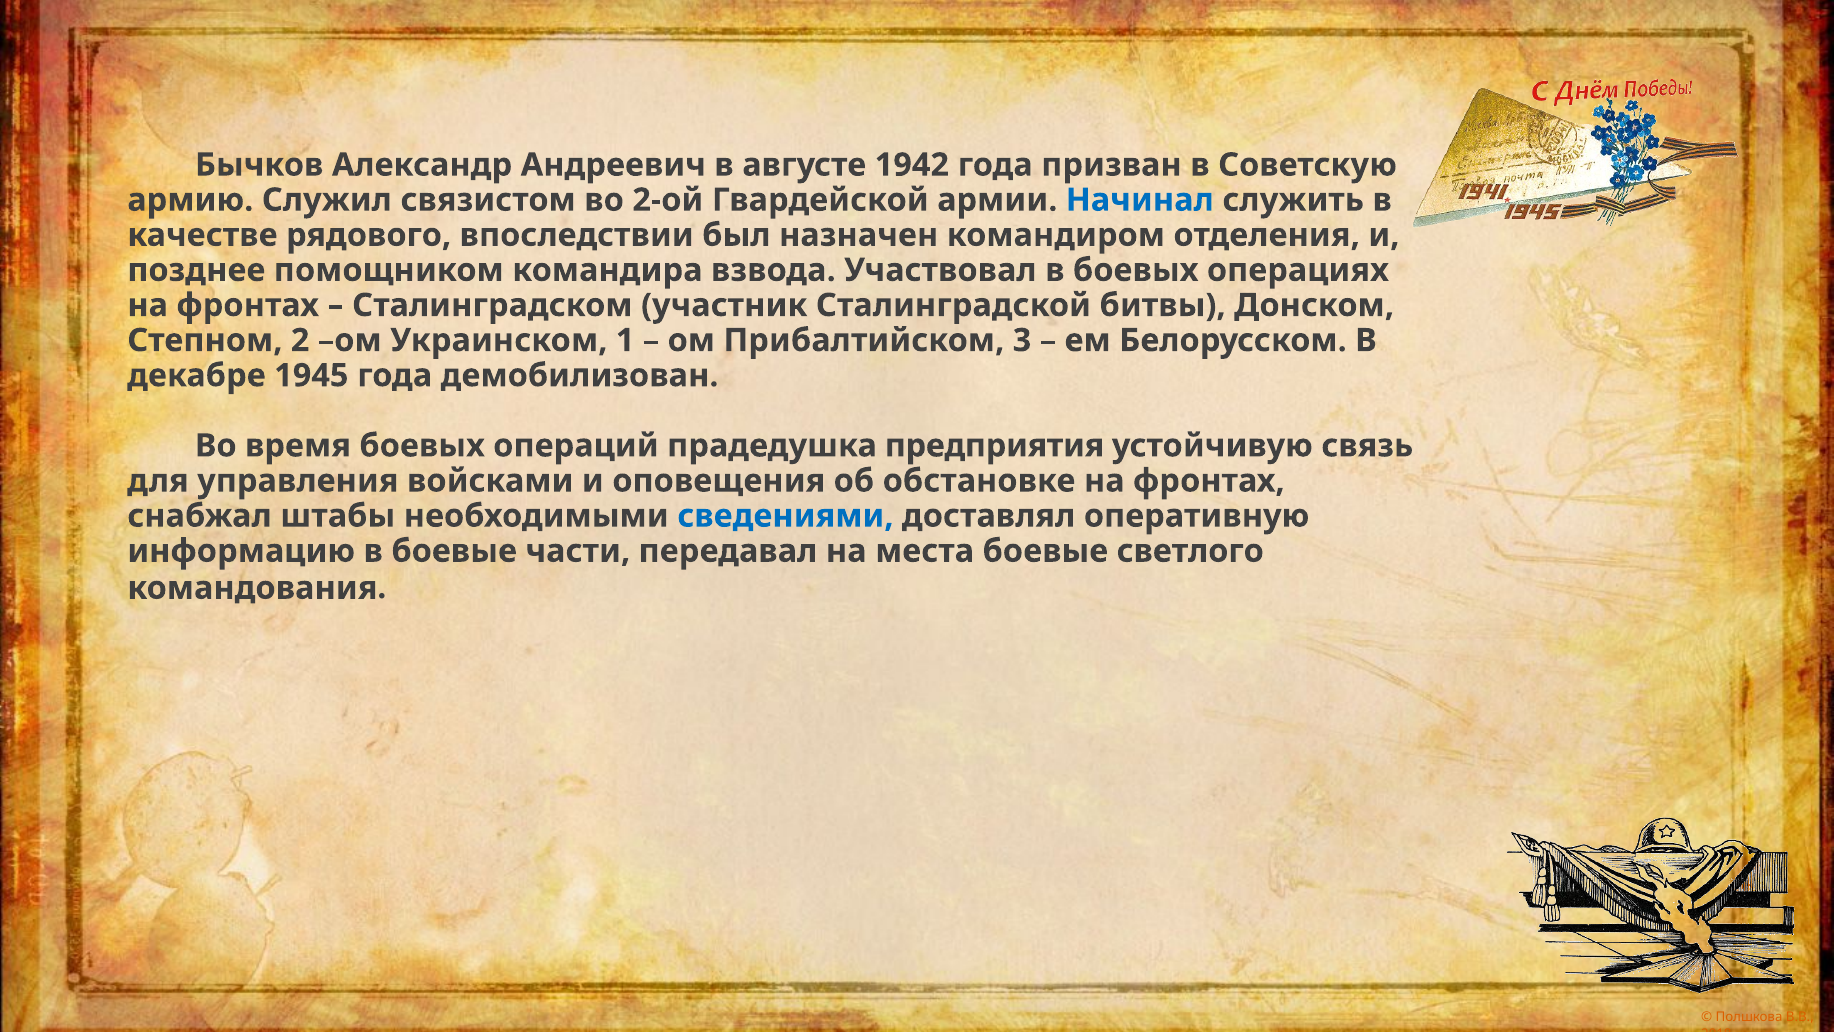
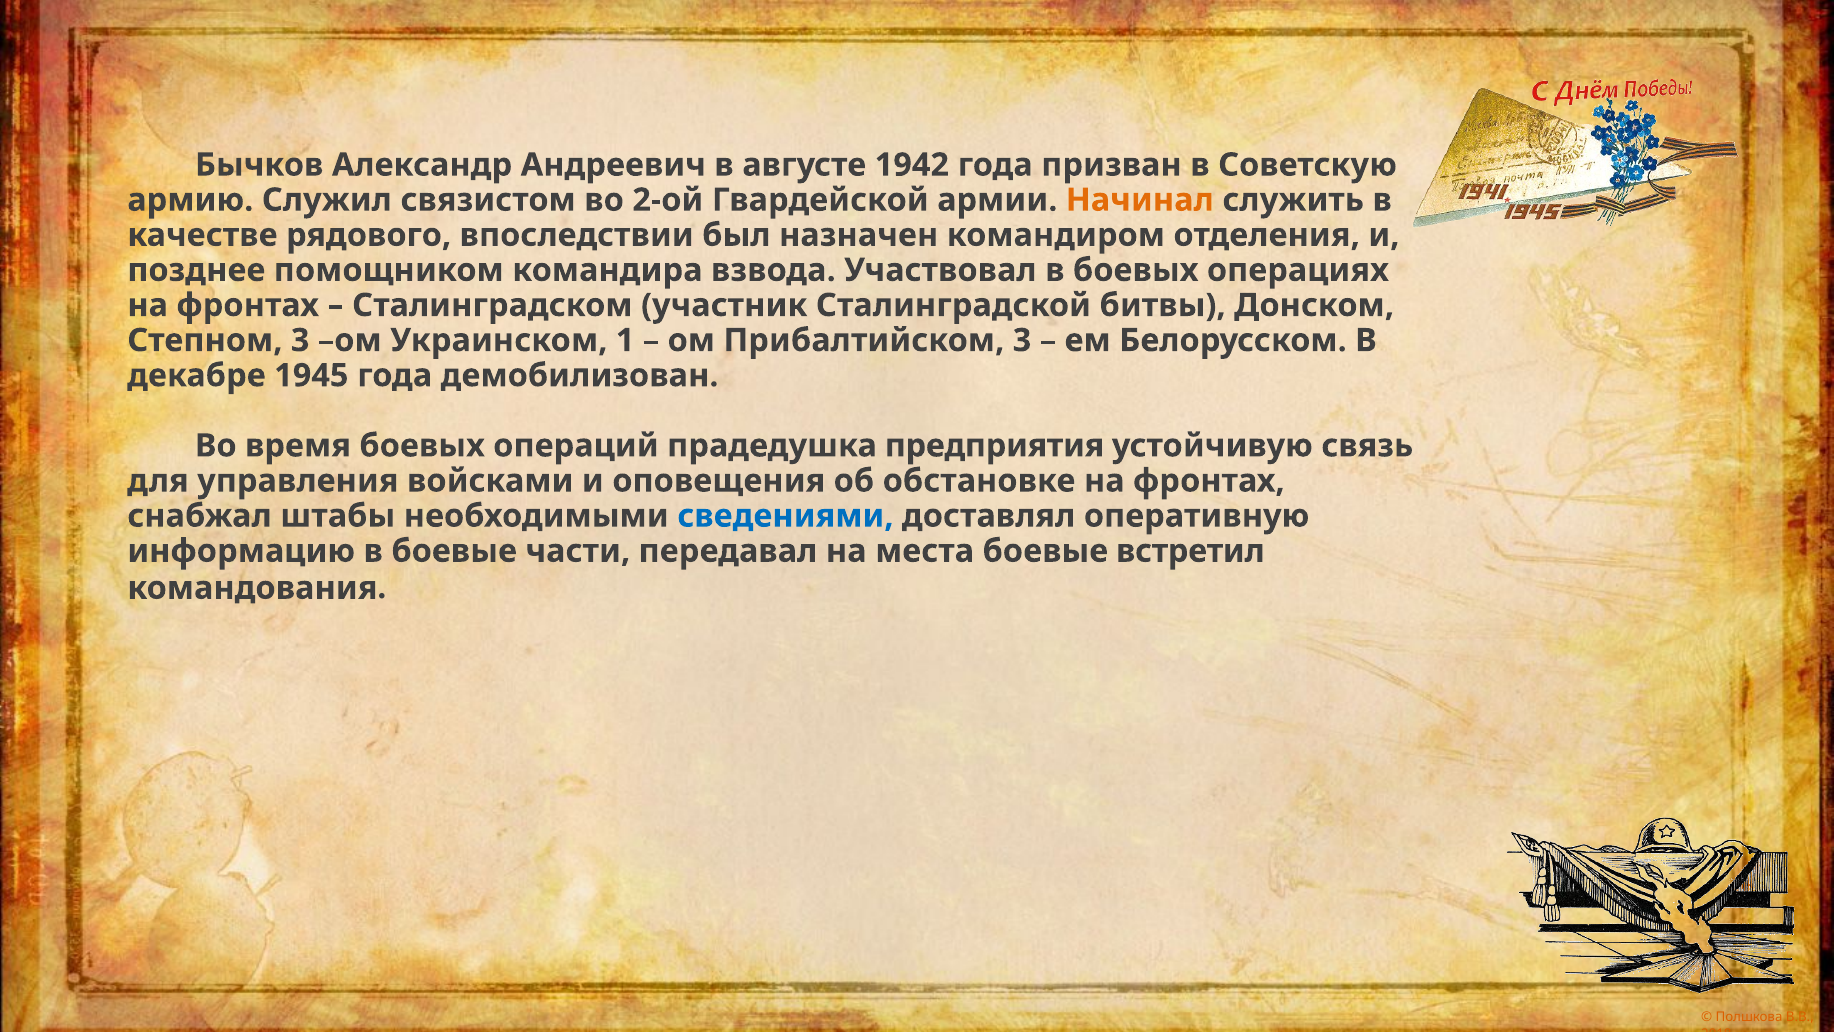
Начинал colour: blue -> orange (1140, 200)
Степном 2: 2 -> 3 (300, 340)
светлого: светлого -> встретил (1190, 551)
